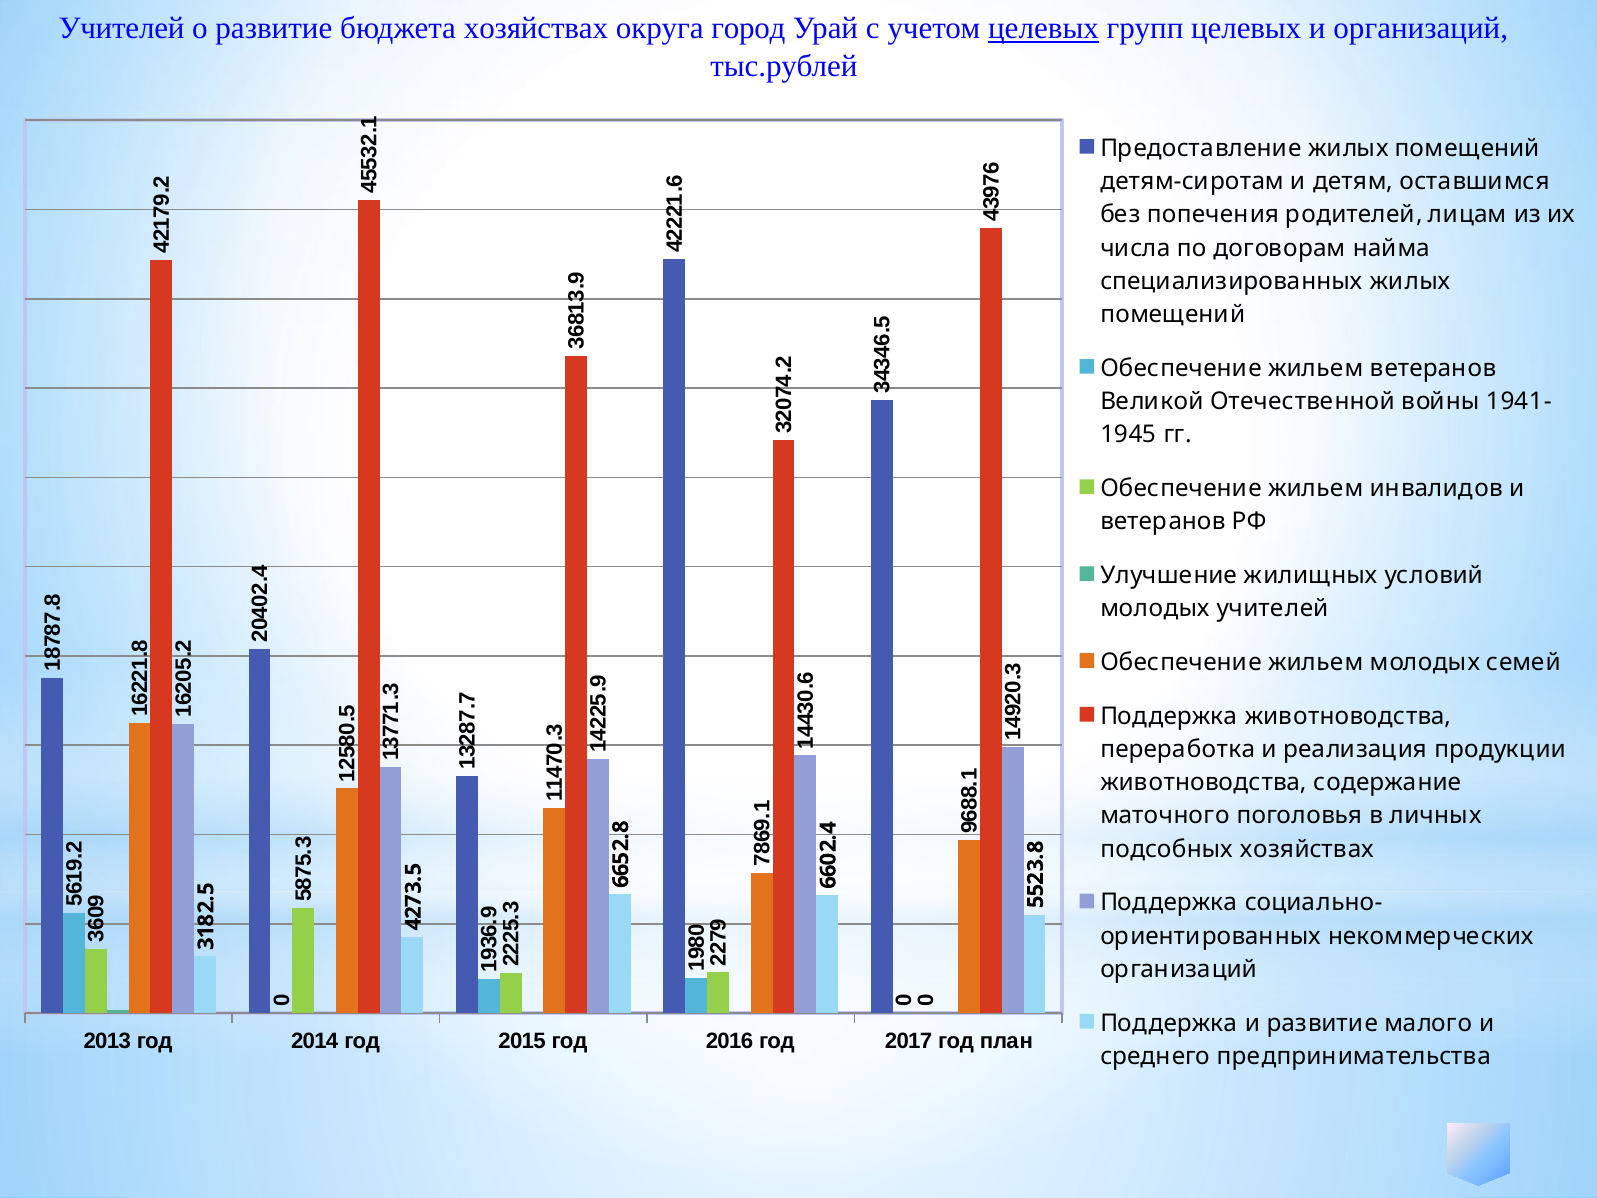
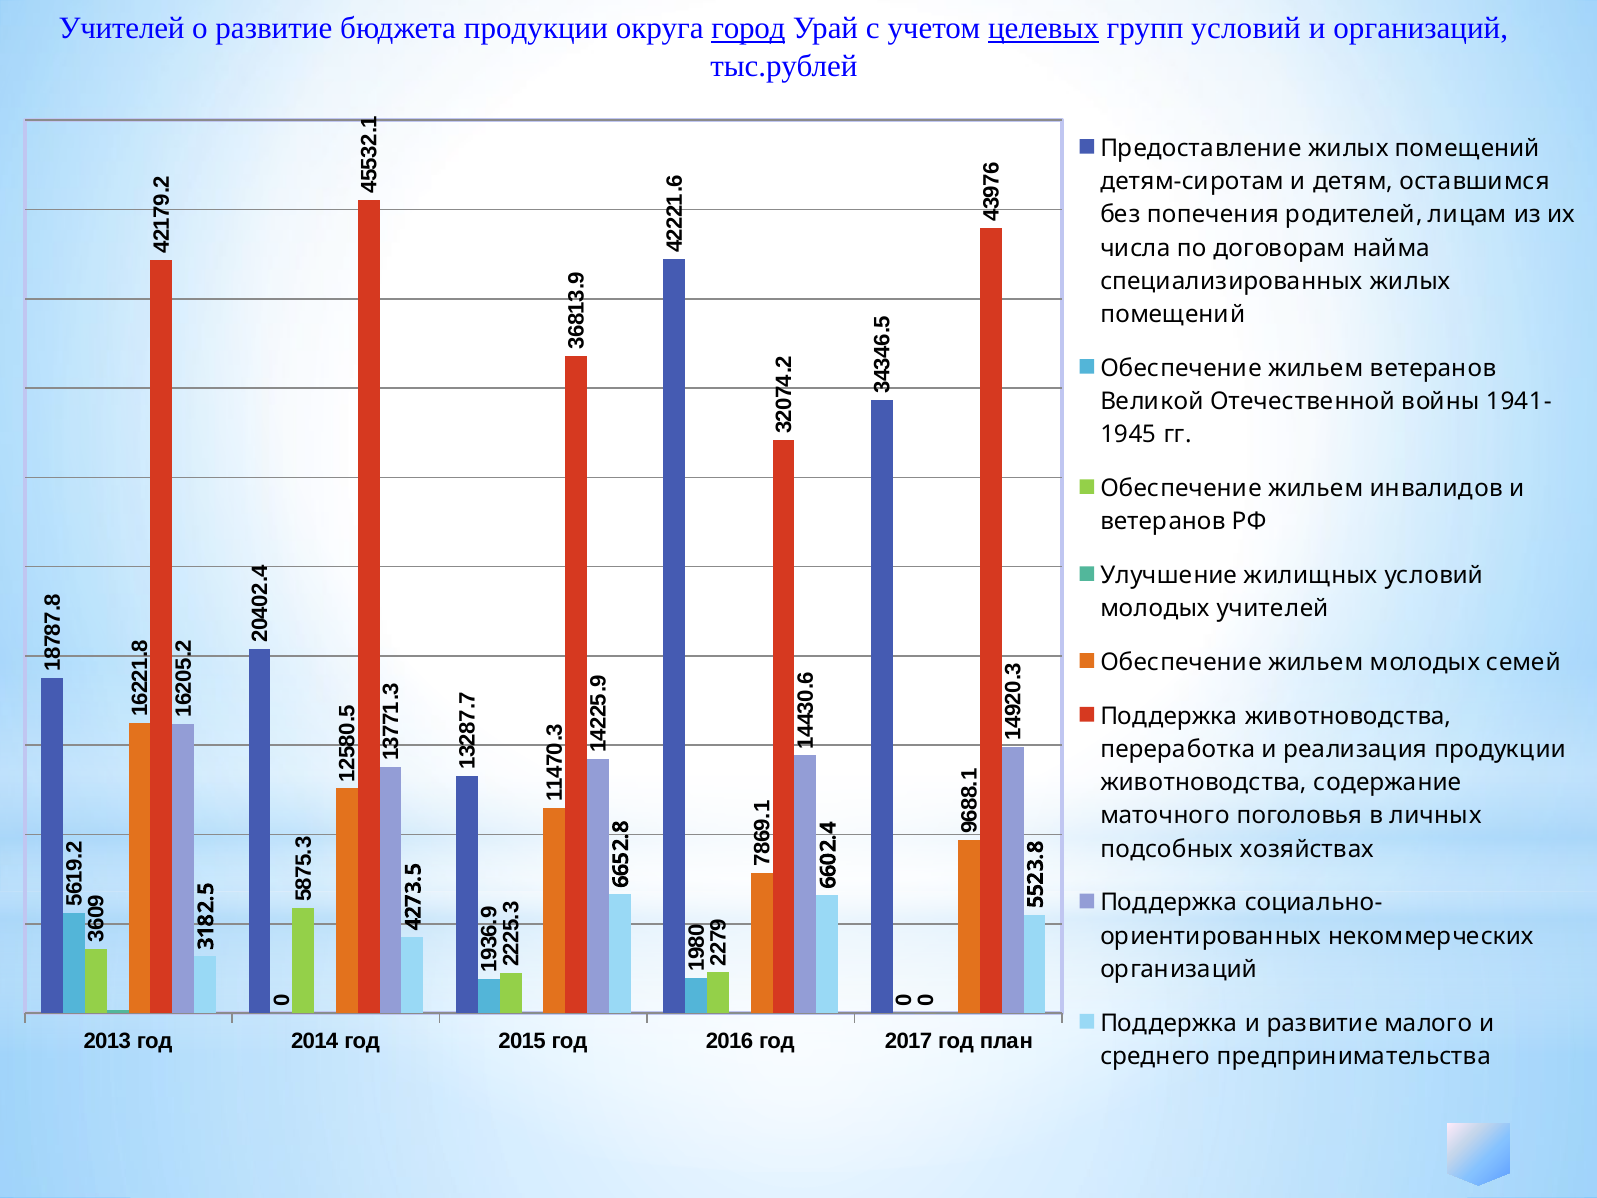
бюджета хозяйствах: хозяйствах -> продукции (536, 29)
город underline: none -> present (748, 29)
групп целевых: целевых -> условий (1246, 29)
